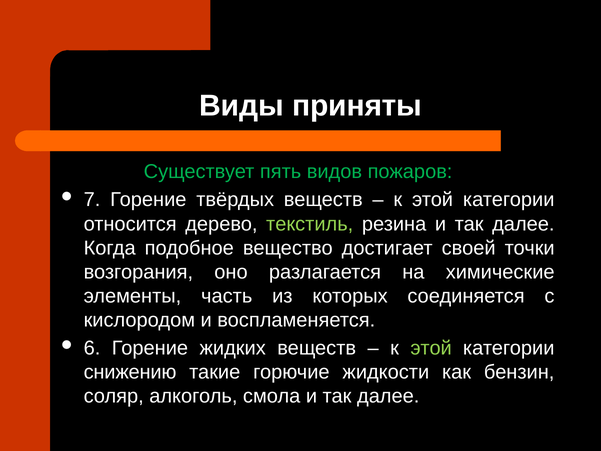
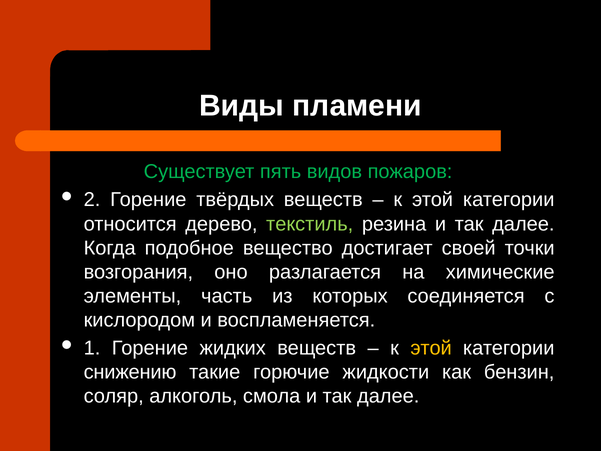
приняты: приняты -> пламени (357, 106)
7: 7 -> 2 (92, 200)
6: 6 -> 1 (92, 348)
этой colour: light green -> yellow (431, 348)
